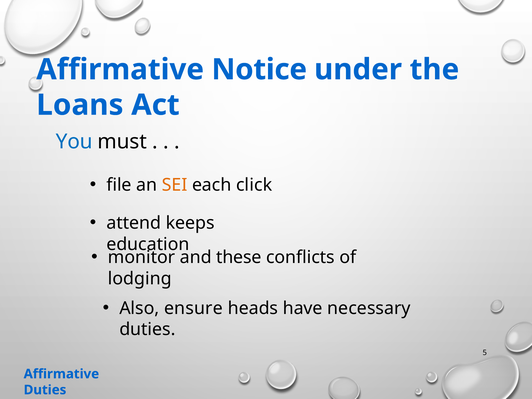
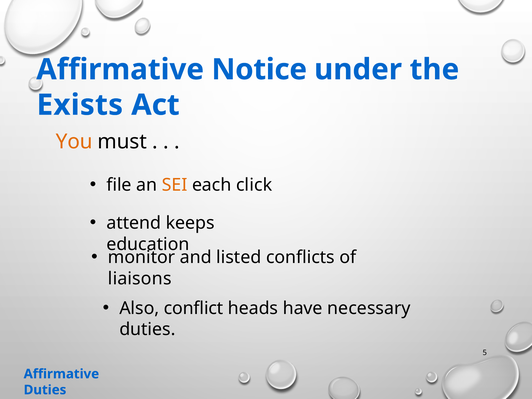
Loans: Loans -> Exists (80, 105)
You colour: blue -> orange (74, 142)
these: these -> listed (239, 257)
lodging: lodging -> liaisons (140, 279)
ensure: ensure -> conflict (194, 308)
